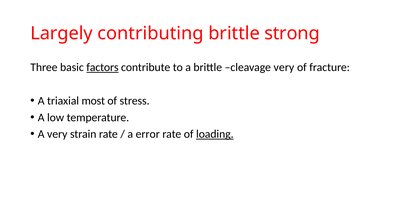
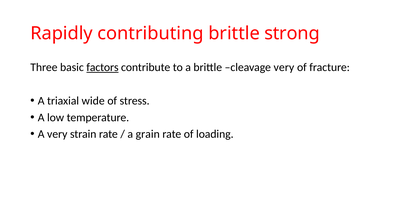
Largely: Largely -> Rapidly (62, 33)
most: most -> wide (93, 101)
error: error -> grain (148, 134)
loading underline: present -> none (215, 134)
